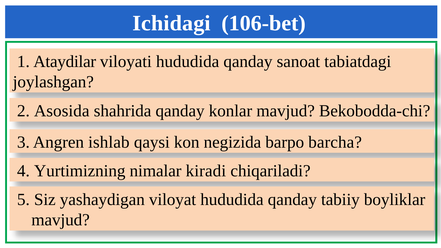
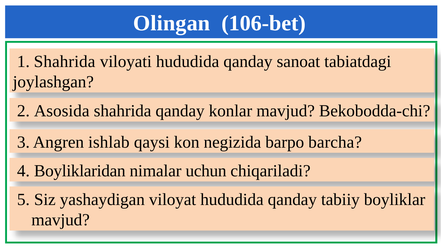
Ichidagi: Ichidagi -> Olingan (172, 23)
1 Ataydilar: Ataydilar -> Shahrida (65, 61)
Yurtimizning: Yurtimizning -> Boyliklaridan (80, 171)
kiradi: kiradi -> uchun (206, 171)
